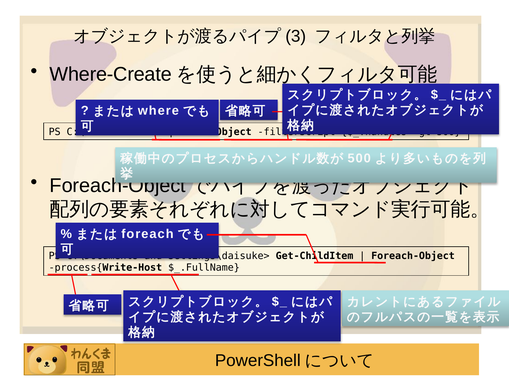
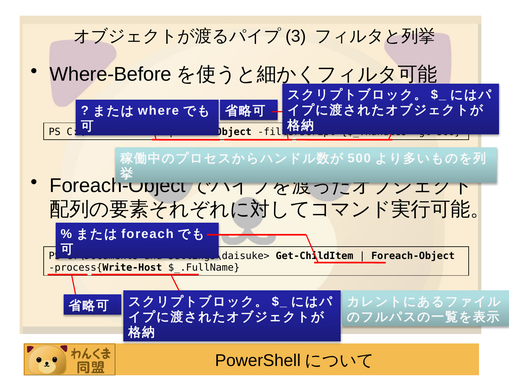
Where-Create: Where-Create -> Where-Before (111, 74)
